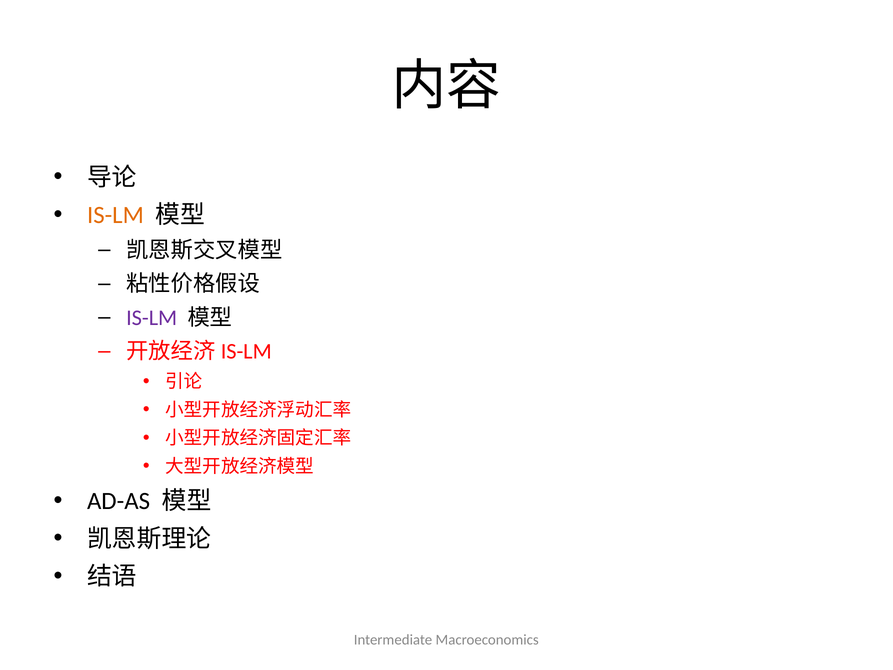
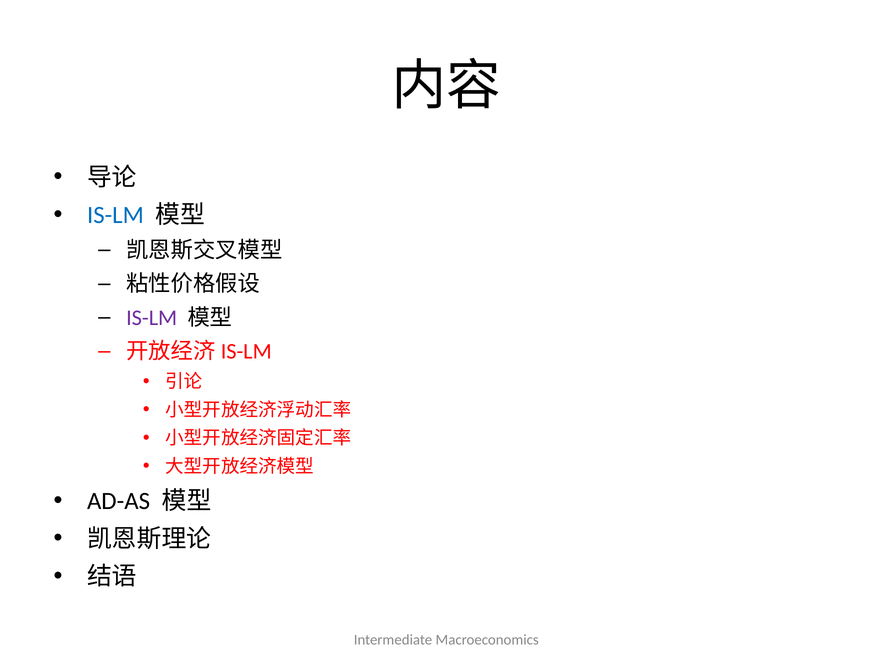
IS-LM colour: orange -> blue (115, 215)
